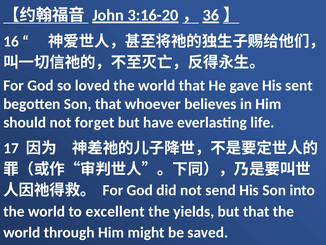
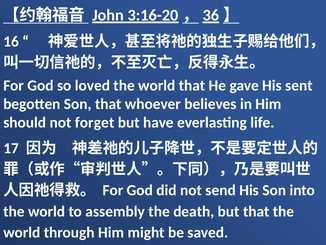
excellent: excellent -> assembly (115, 211)
yields: yields -> death (194, 211)
